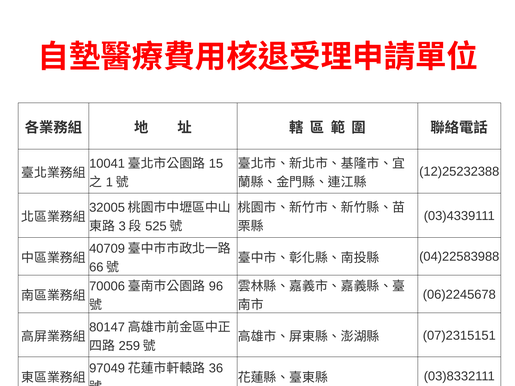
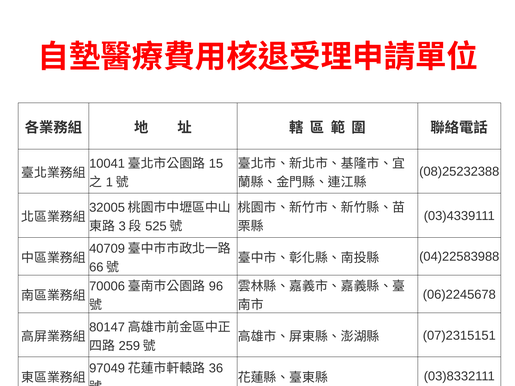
12)25232388: 12)25232388 -> 08)25232388 (459, 172)
